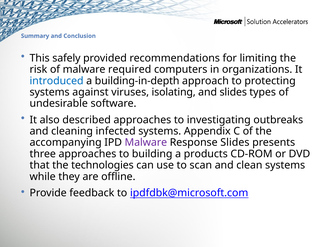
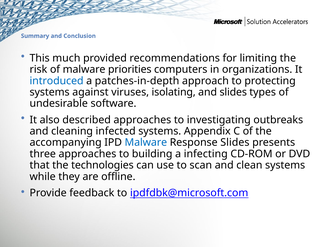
safely: safely -> much (66, 58)
required: required -> priorities (130, 69)
building-in-depth: building-in-depth -> patches-in-depth (137, 81)
Malware colour: purple -> blue (146, 142)
products: products -> infecting (206, 154)
